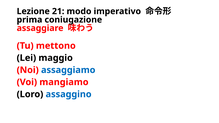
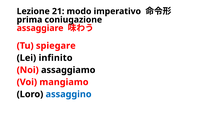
mettono: mettono -> spiegare (56, 46)
maggio: maggio -> infinito (56, 58)
assaggiamo colour: blue -> black (68, 70)
